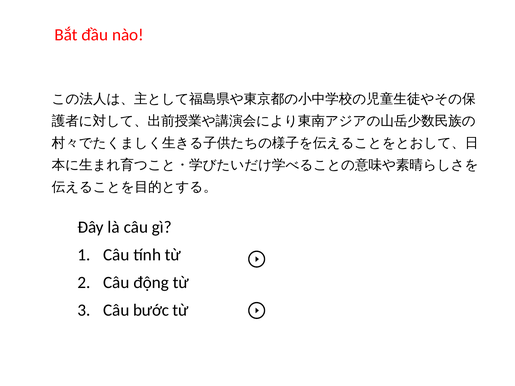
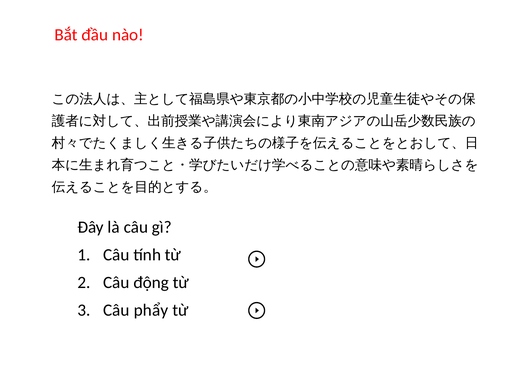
bước: bước -> phẩy (151, 311)
